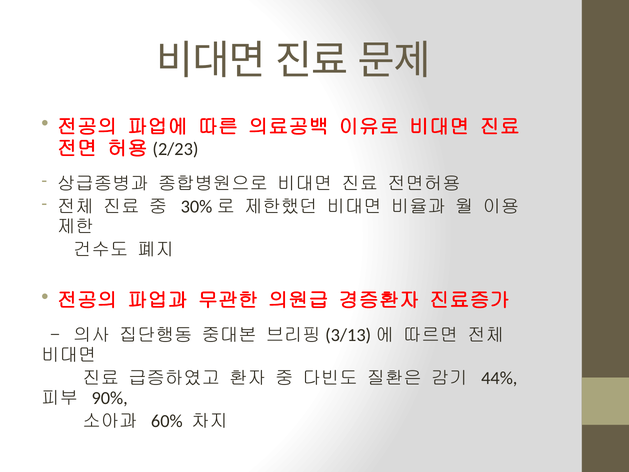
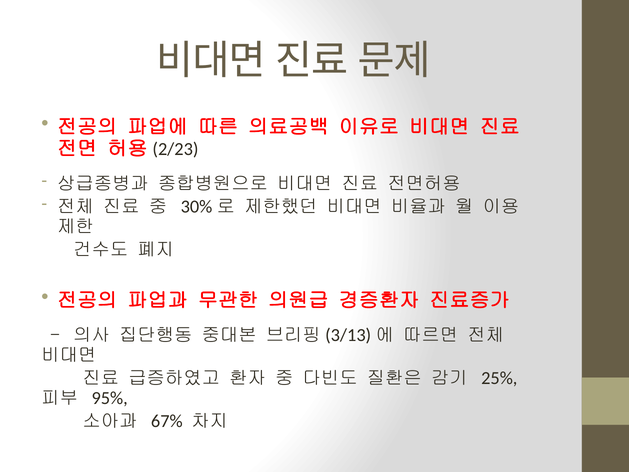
44%: 44% -> 25% (499, 378)
90%: 90% -> 95% (110, 398)
60%: 60% -> 67% (167, 421)
